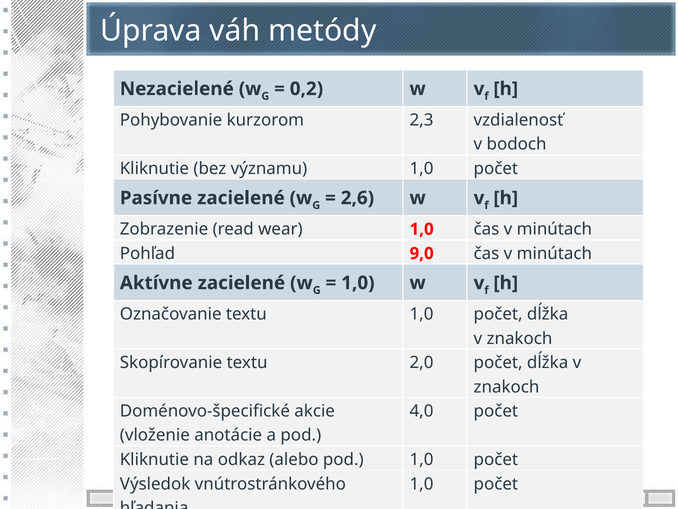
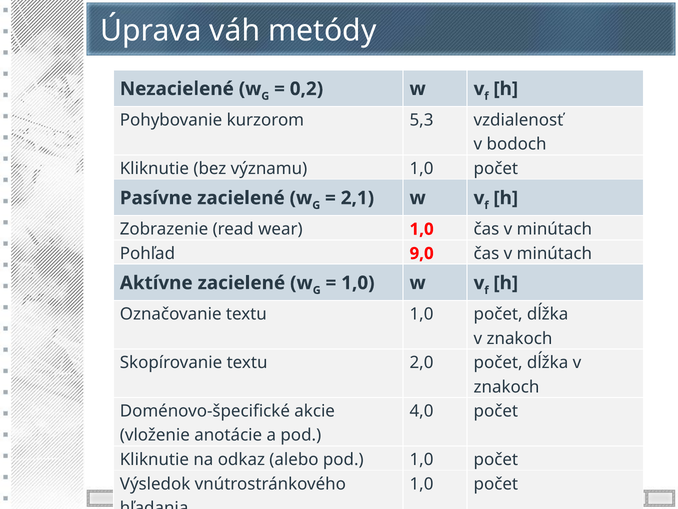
2,3: 2,3 -> 5,3 (422, 120)
2,6: 2,6 -> 2,1 (357, 198)
